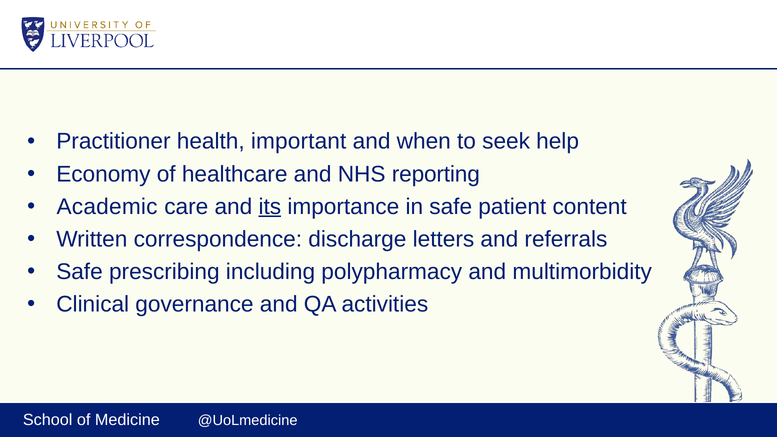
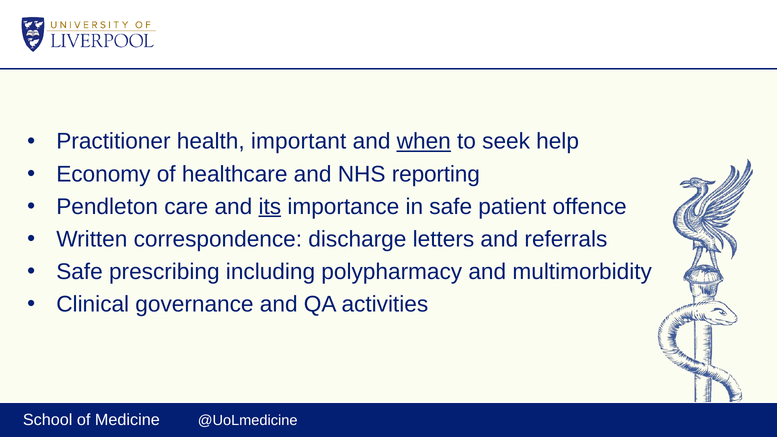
when underline: none -> present (424, 142)
Academic: Academic -> Pendleton (107, 207)
content: content -> offence (590, 207)
